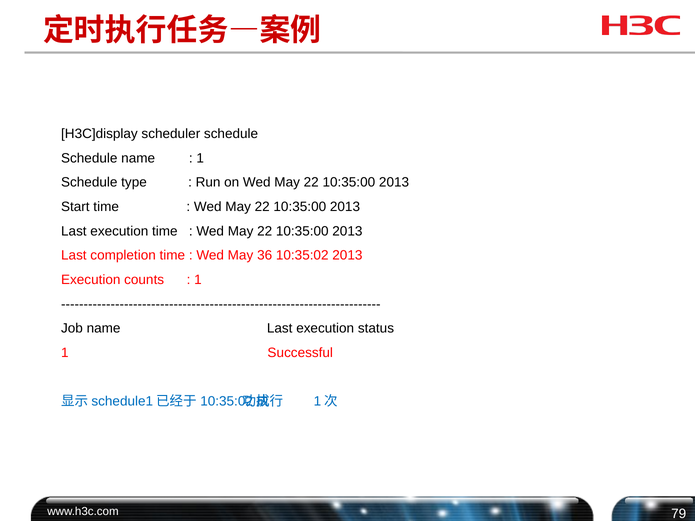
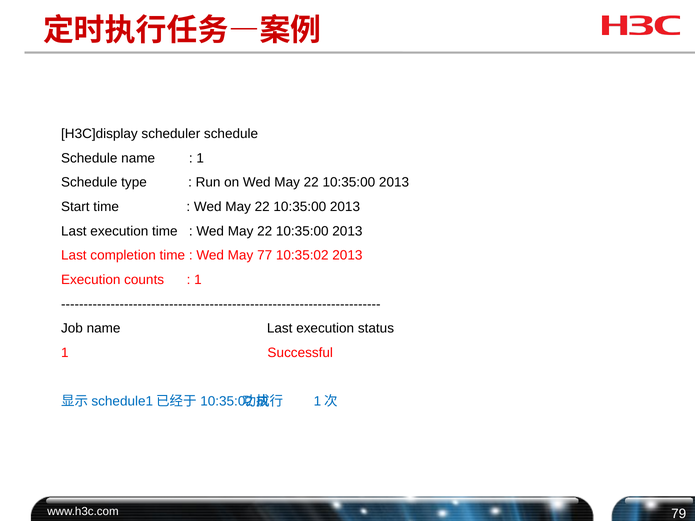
36: 36 -> 77 (265, 256)
